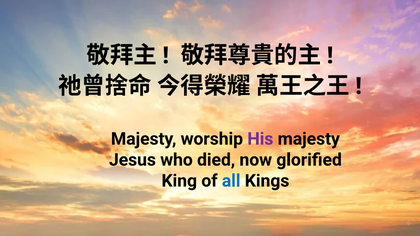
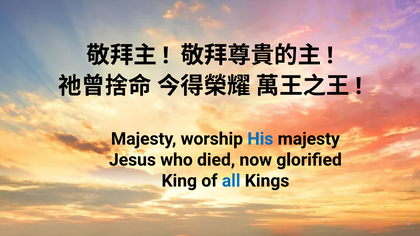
His colour: purple -> blue (260, 139)
